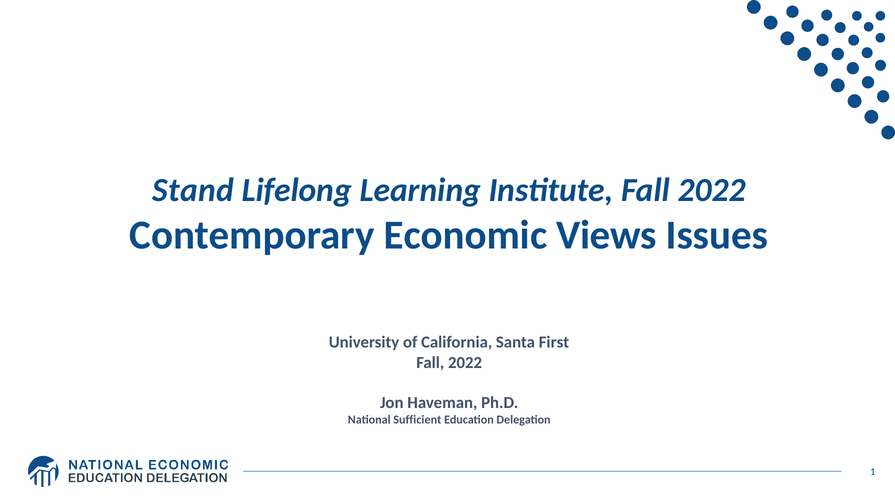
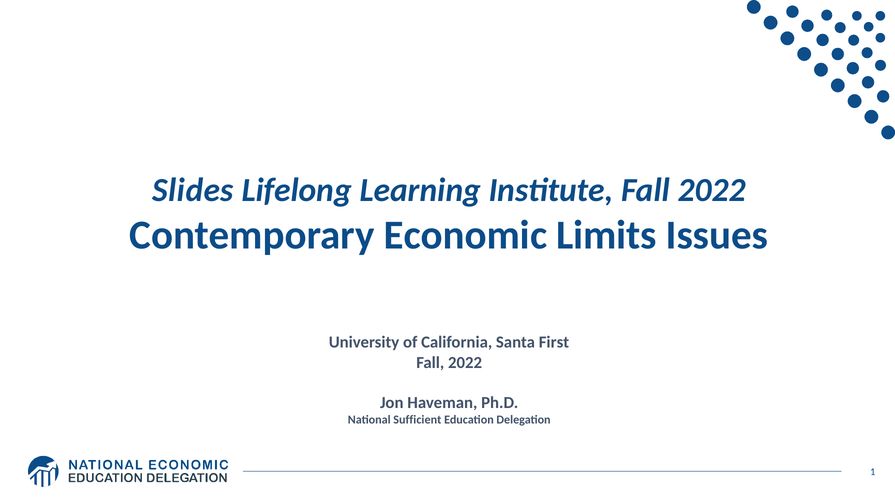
Stand: Stand -> Slides (193, 190)
Views: Views -> Limits (606, 235)
